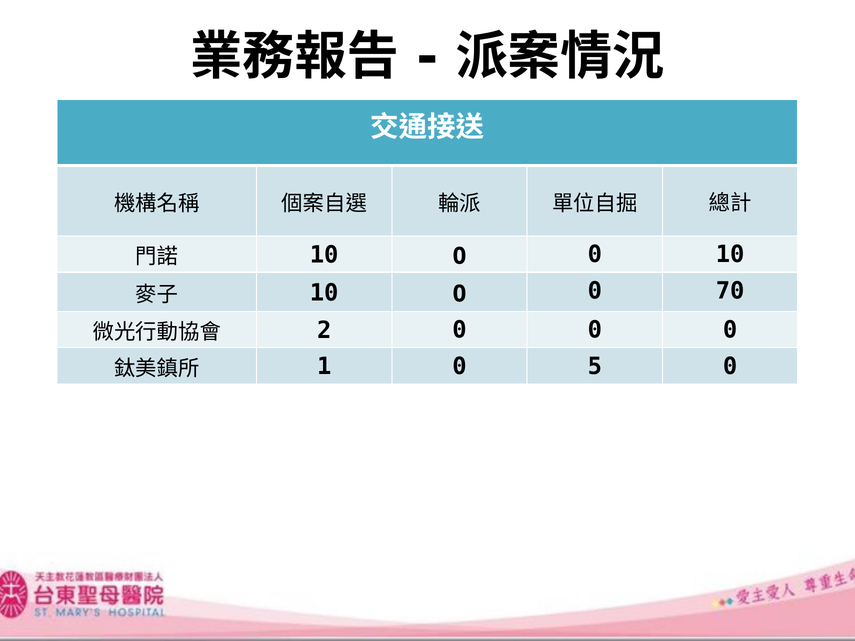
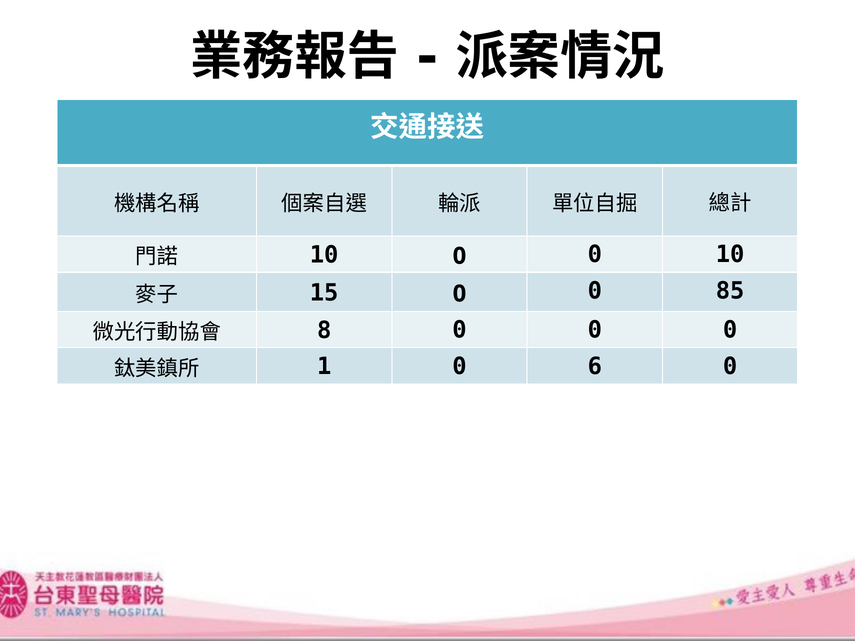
10: 10 -> 15 (324, 293)
70: 70 -> 85 (730, 291)
2: 2 -> 8 (324, 331)
5: 5 -> 6 (595, 366)
